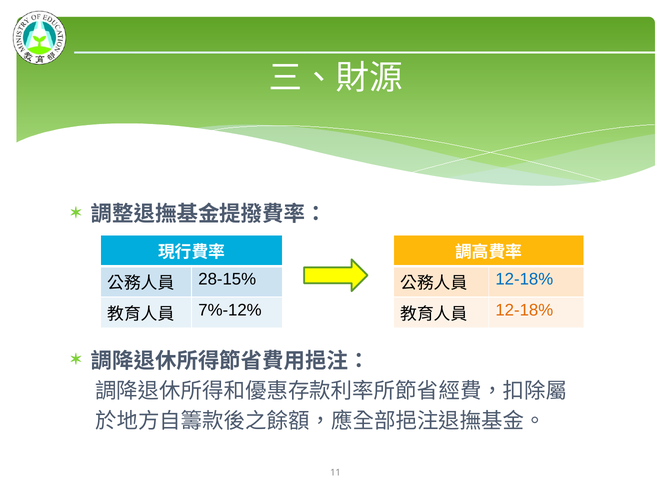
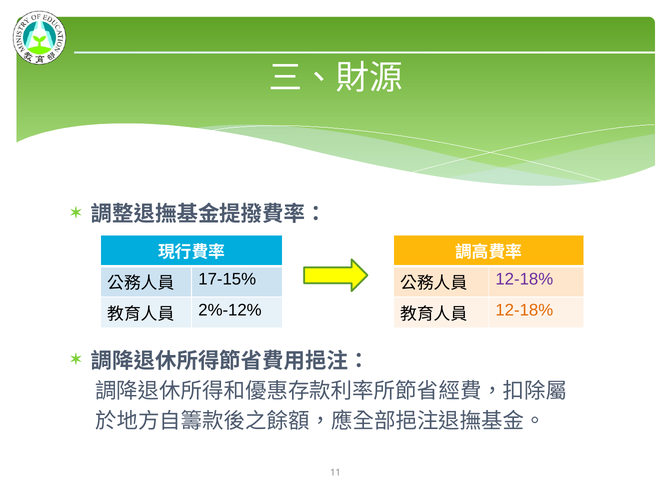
28-15%: 28-15% -> 17-15% (227, 279)
12-18% colour: blue -> purple (524, 279)
7%-12%: 7%-12% -> 2%-12% (230, 310)
